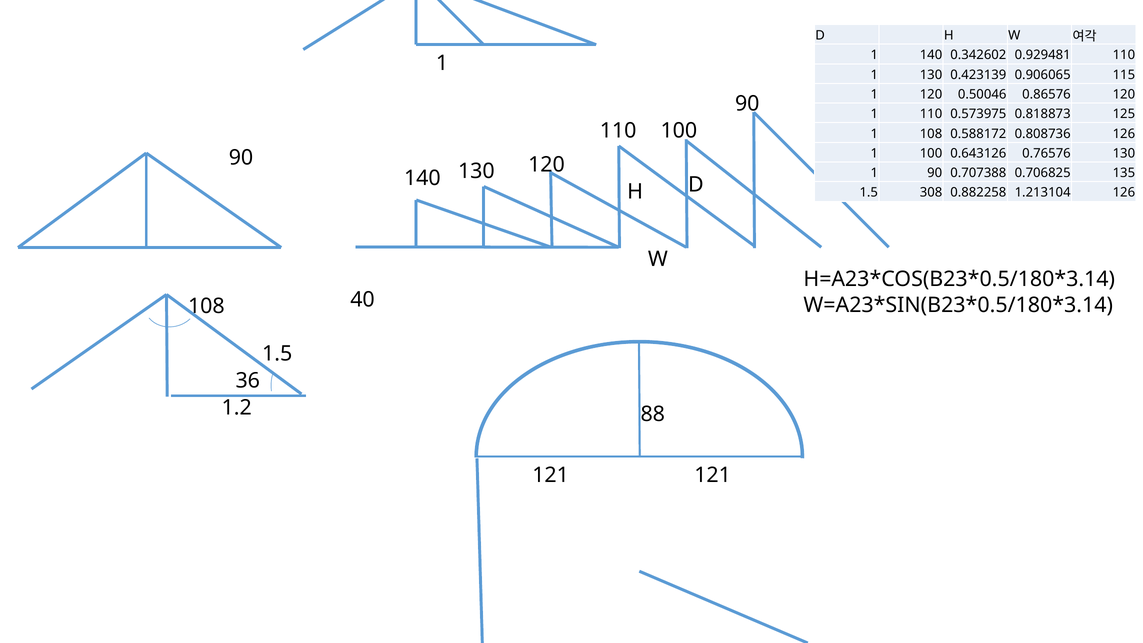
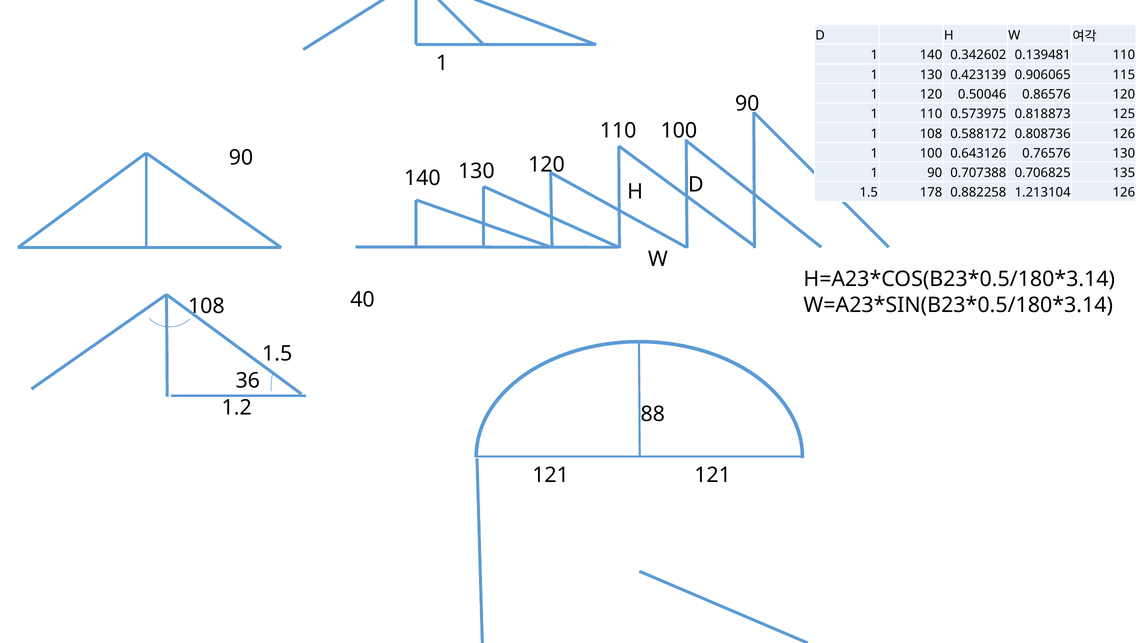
0.929481: 0.929481 -> 0.139481 (1043, 55)
308: 308 -> 178 (931, 193)
